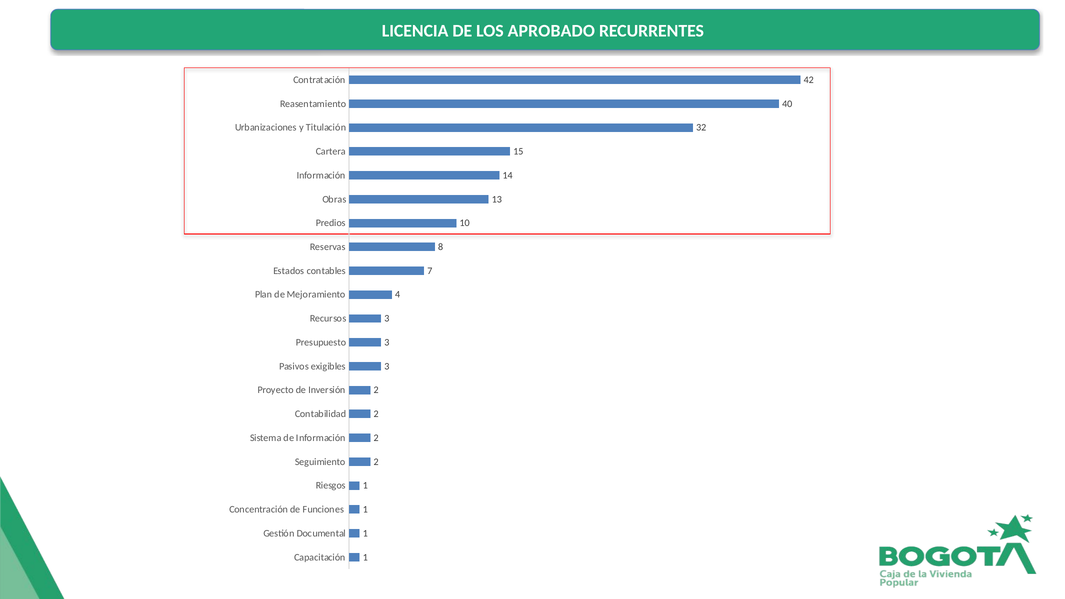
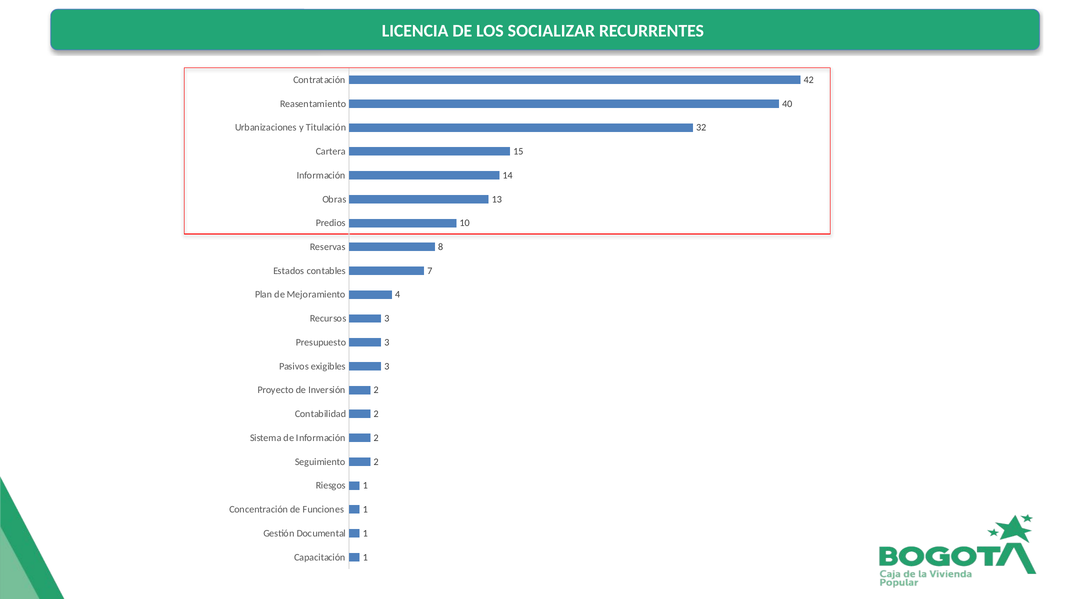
APROBADO: APROBADO -> SOCIALIZAR (551, 31)
